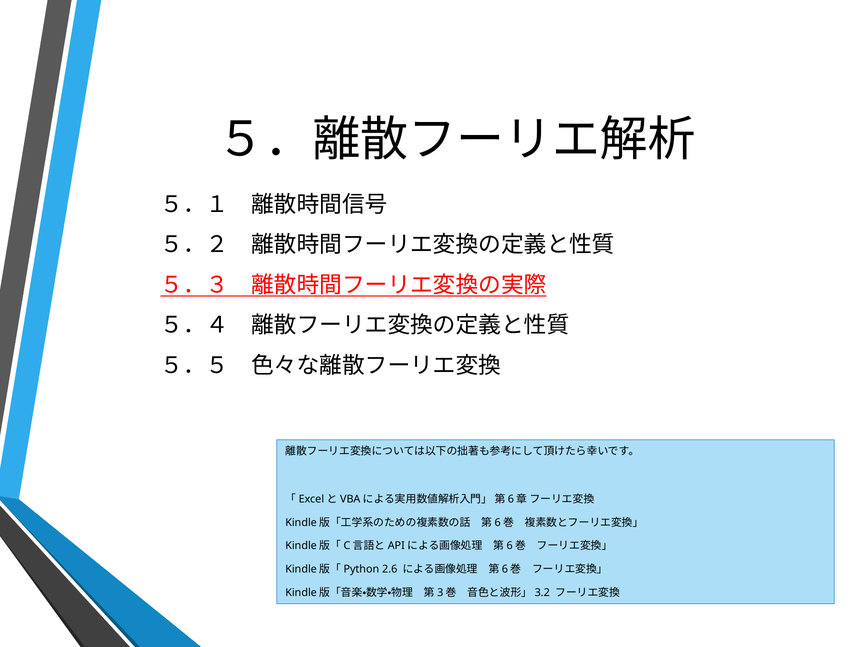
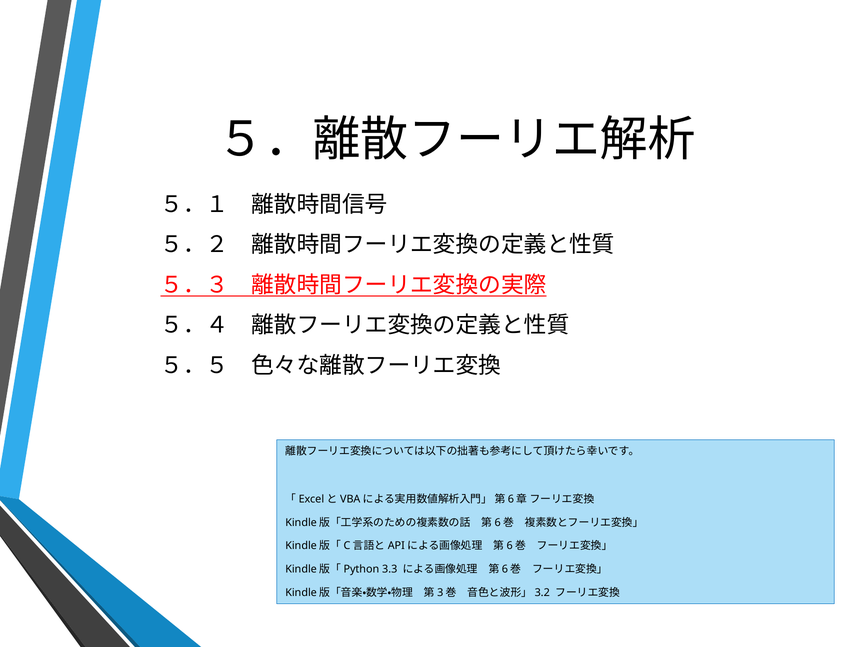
2.6: 2.6 -> 3.3 (390, 569)
